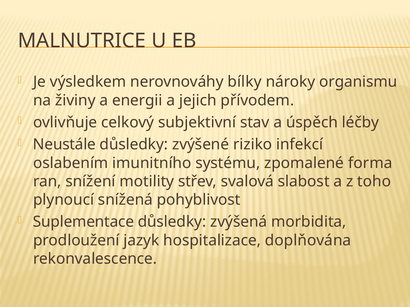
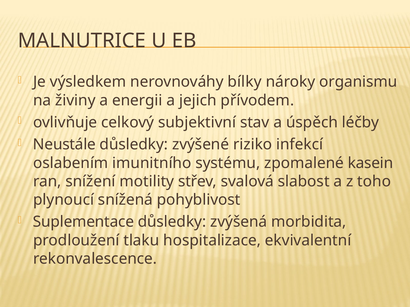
forma: forma -> kasein (370, 163)
jazyk: jazyk -> tlaku (141, 241)
doplňována: doplňována -> ekvivalentní (308, 241)
